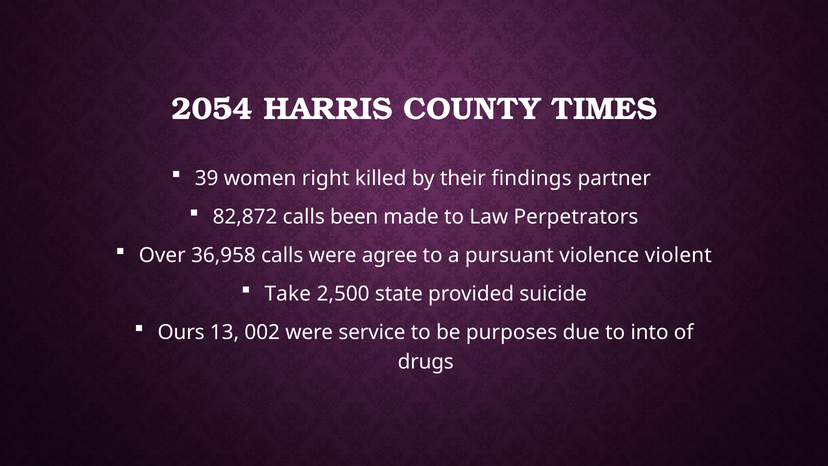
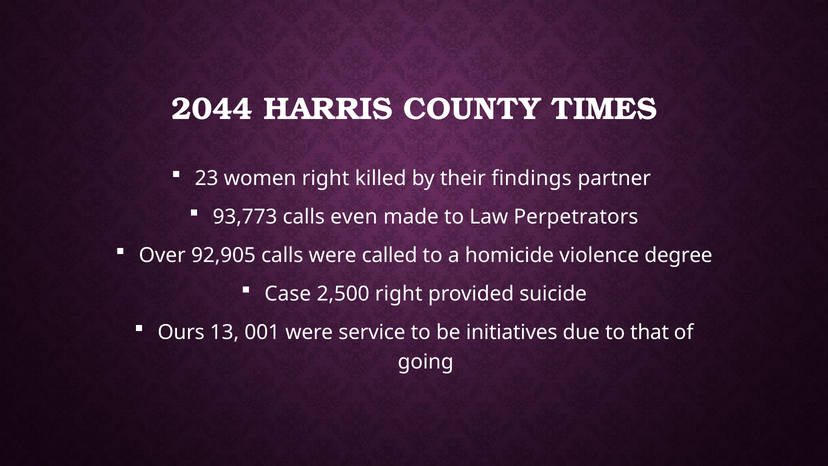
2054: 2054 -> 2044 (212, 109)
39: 39 -> 23 (207, 178)
82,872: 82,872 -> 93,773 (245, 217)
been: been -> even (354, 217)
36,958: 36,958 -> 92,905 (223, 255)
agree: agree -> called (390, 255)
pursuant: pursuant -> homicide (509, 255)
violent: violent -> degree (679, 255)
Take: Take -> Case (288, 294)
2,500 state: state -> right (399, 294)
002: 002 -> 001 (262, 332)
purposes: purposes -> initiatives (512, 332)
into: into -> that (650, 332)
drugs: drugs -> going (426, 362)
